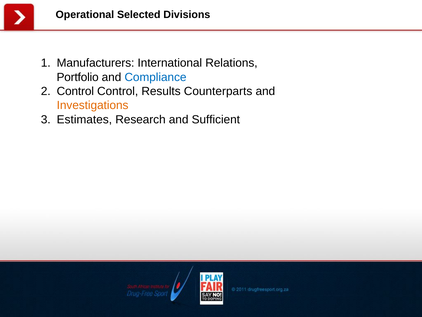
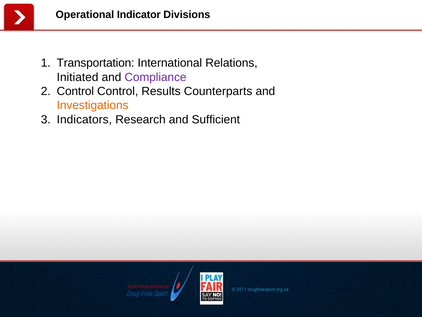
Selected: Selected -> Indicator (139, 15)
Manufacturers: Manufacturers -> Transportation (96, 63)
Portfolio: Portfolio -> Initiated (78, 77)
Compliance colour: blue -> purple (156, 77)
Estimates: Estimates -> Indicators (84, 119)
